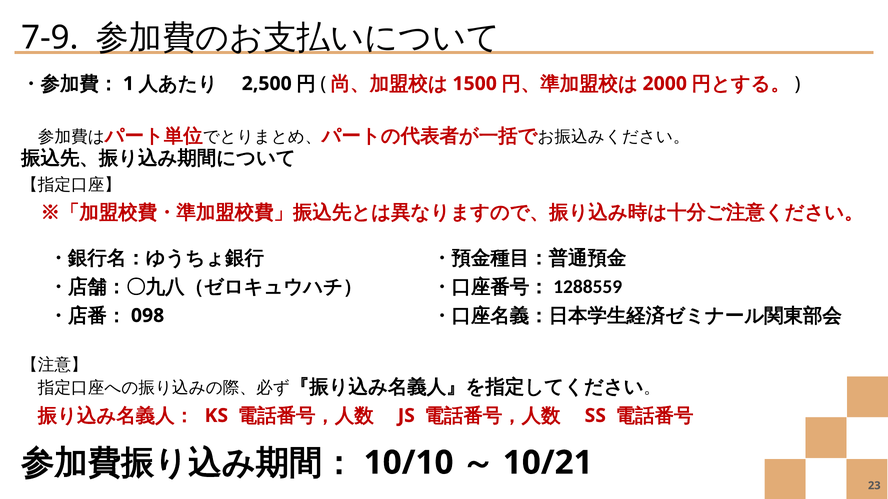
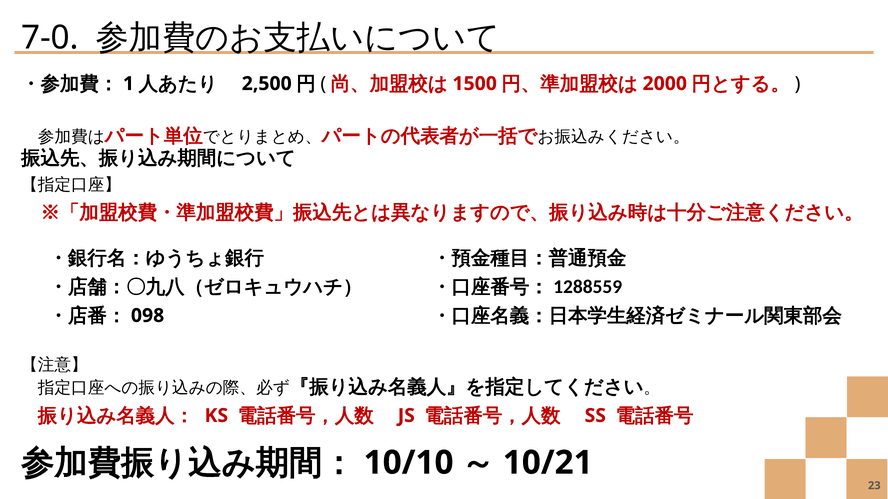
7-9: 7-9 -> 7-0 (50, 38)
